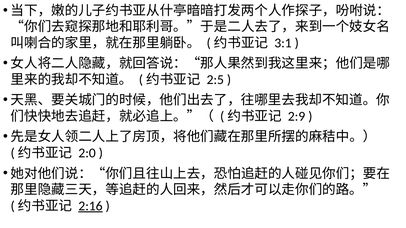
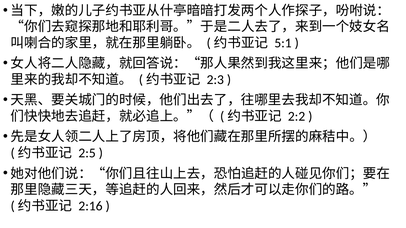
3:1: 3:1 -> 5:1 (283, 43)
2:5: 2:5 -> 2:3 (215, 80)
2:9: 2:9 -> 2:2 (297, 117)
2:0: 2:0 -> 2:5 (87, 153)
2:16 underline: present -> none (91, 206)
